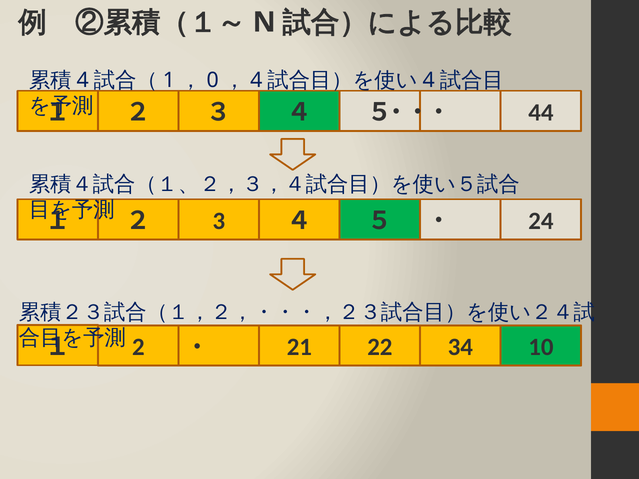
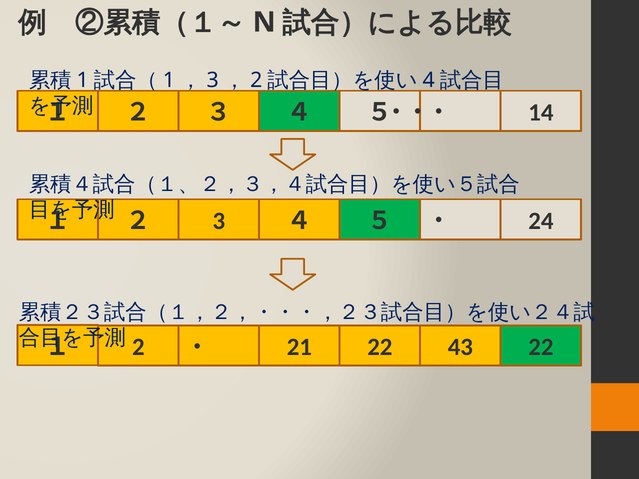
4: 4 -> 1 (83, 80)
0: 0 -> 3 (213, 80)
4: 4 -> 2 (256, 80)
44: 44 -> 14 (541, 113)
10: 10 -> 22 (541, 347)
34: 34 -> 43 (460, 347)
